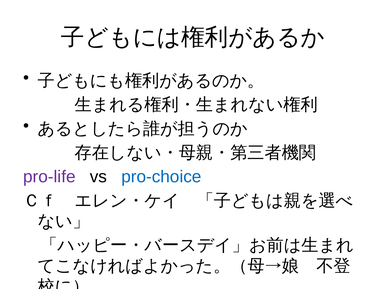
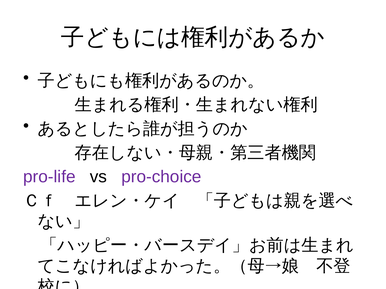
pro-choice colour: blue -> purple (161, 177)
